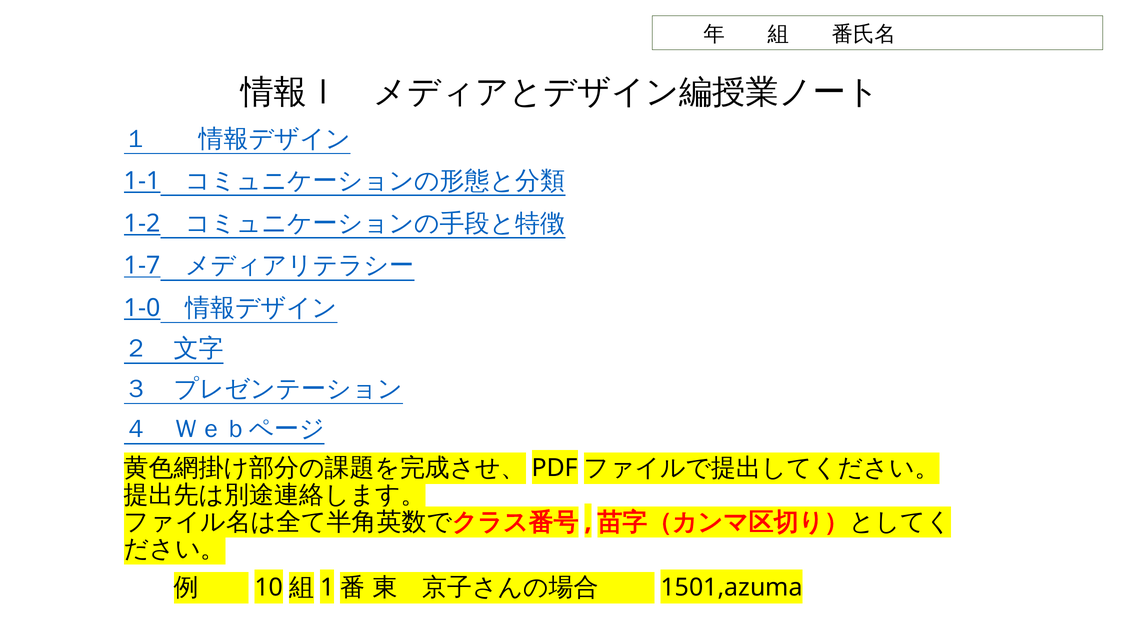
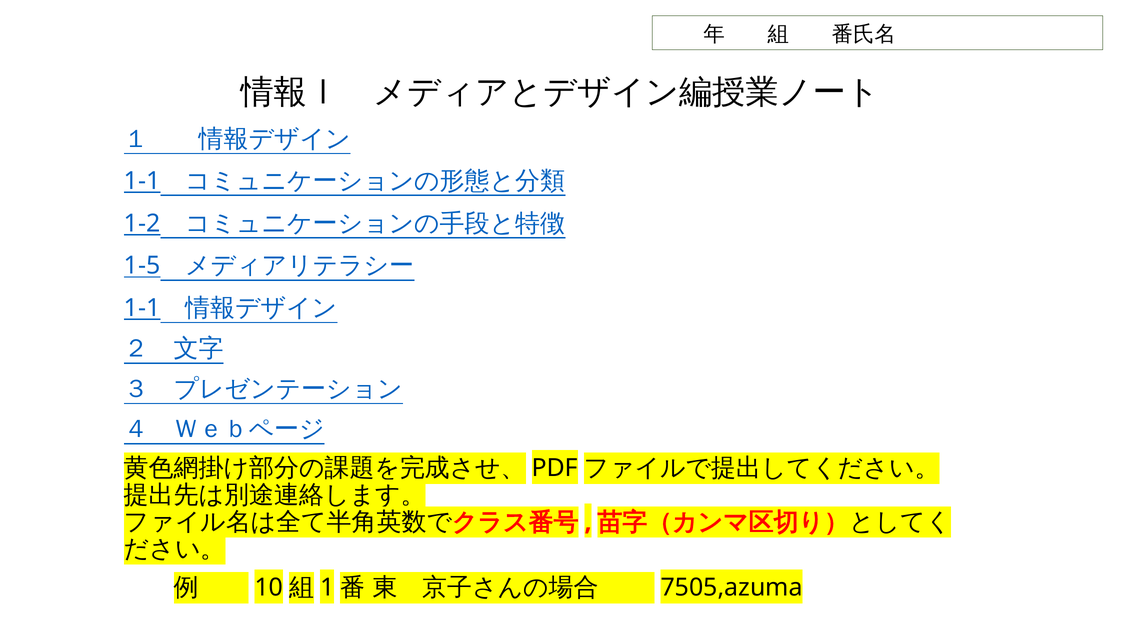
1-7: 1-7 -> 1-5 (142, 266)
1-0: 1-0 -> 1-1 (142, 308)
1501,azuma: 1501,azuma -> 7505,azuma (732, 588)
